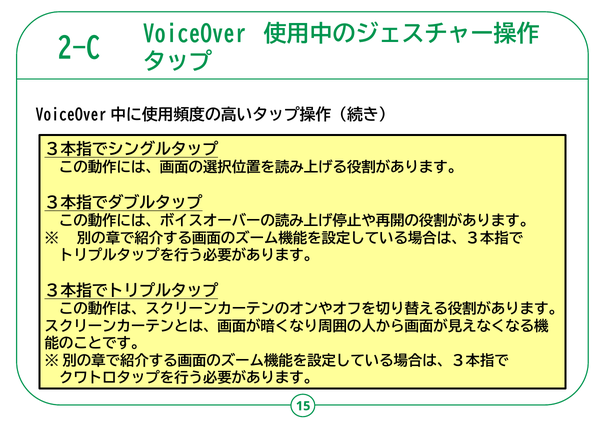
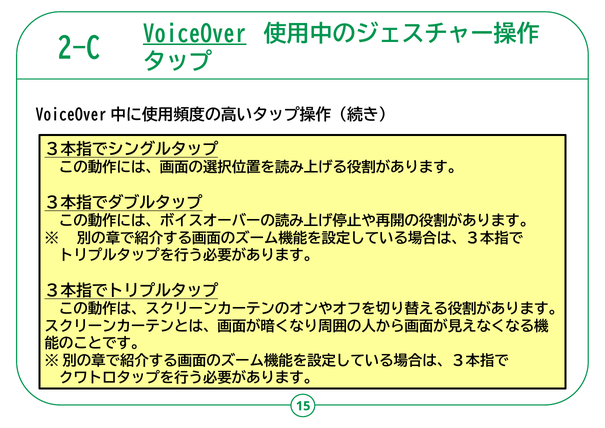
VoiceOver underline: none -> present (195, 34)
